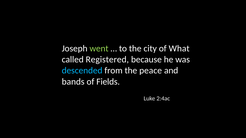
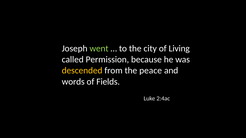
What: What -> Living (179, 49)
Registered: Registered -> Permission (107, 60)
descended colour: light blue -> yellow (82, 71)
bands: bands -> words (73, 82)
